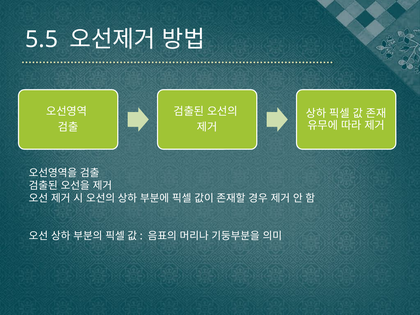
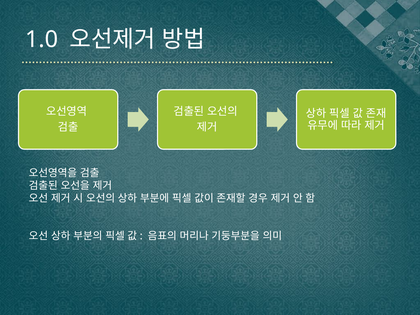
5.5: 5.5 -> 1.0 (42, 39)
